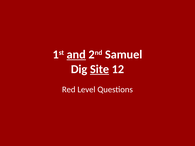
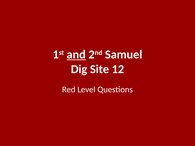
Site underline: present -> none (100, 69)
